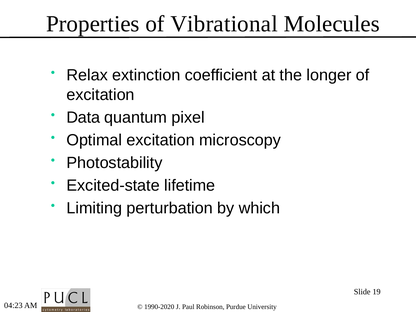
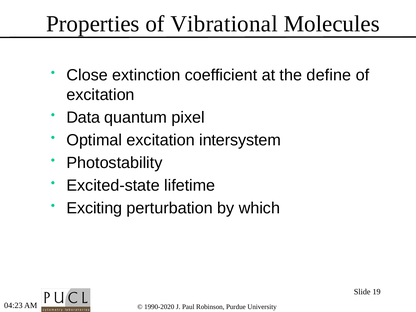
Relax: Relax -> Close (87, 75)
longer: longer -> define (329, 75)
microscopy: microscopy -> intersystem (240, 140)
Limiting: Limiting -> Exciting (94, 208)
